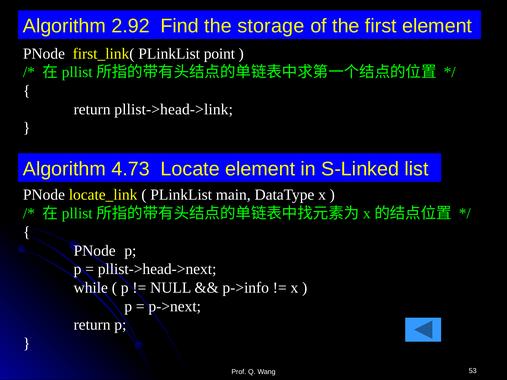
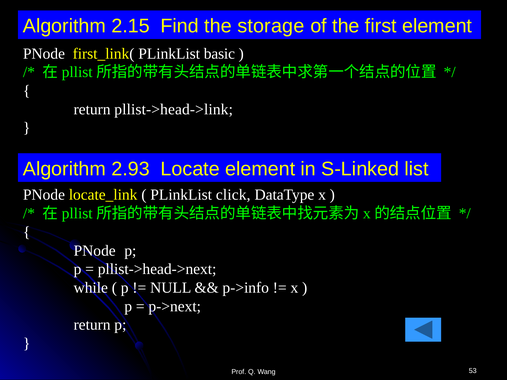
2.92: 2.92 -> 2.15 (131, 26)
point: point -> basic (219, 54)
4.73: 4.73 -> 2.93 (131, 169)
main: main -> click (233, 195)
